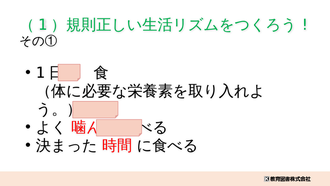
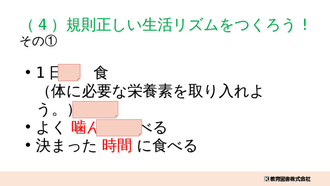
1: 1 -> 4 (43, 25)
